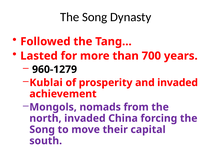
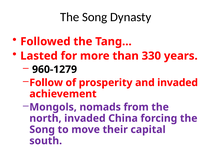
700: 700 -> 330 (151, 56)
Kublai: Kublai -> Follow (46, 83)
